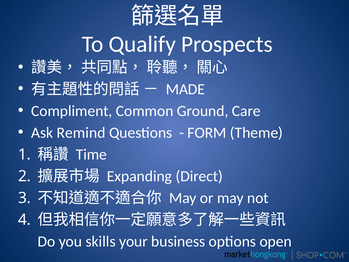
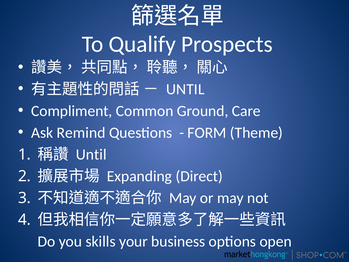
MADE: MADE -> UNTIL (185, 89)
Time: Time -> Until (91, 154)
